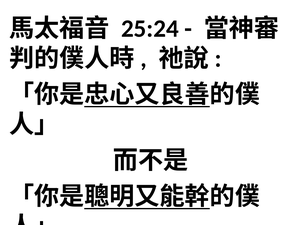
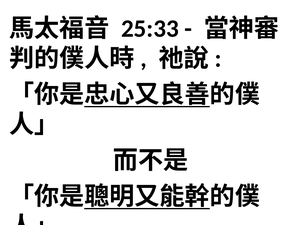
25:24: 25:24 -> 25:33 (150, 29)
